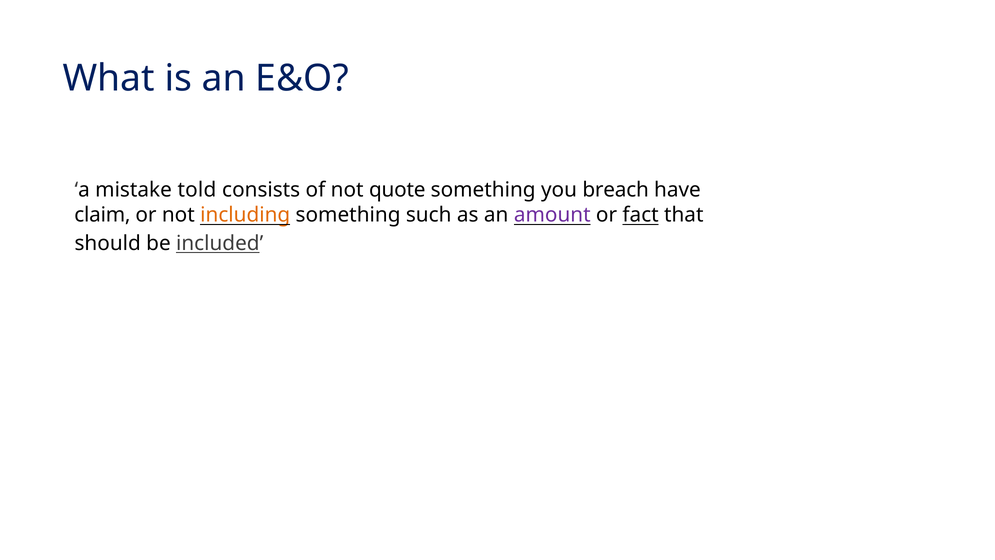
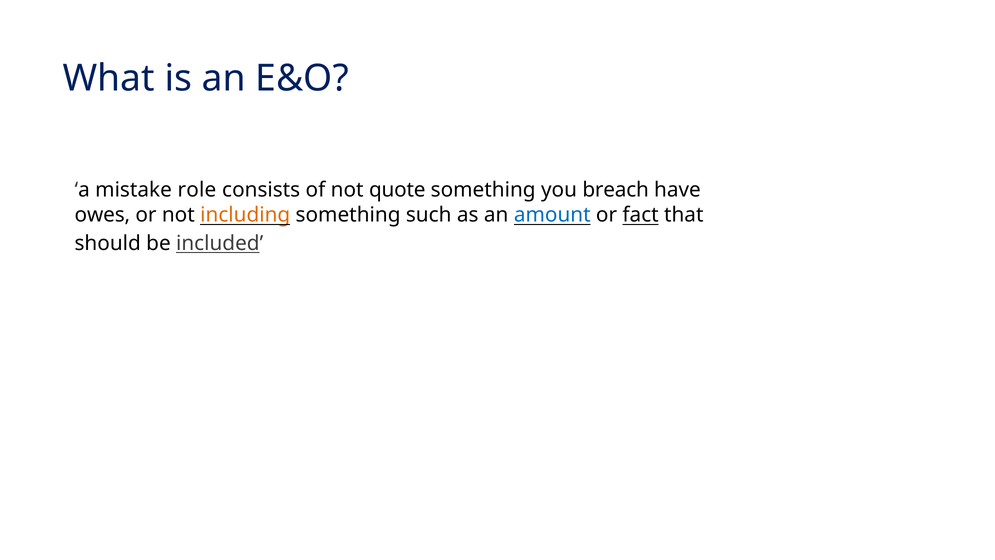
told: told -> role (197, 190)
claim: claim -> owes (102, 215)
amount colour: purple -> blue (552, 215)
